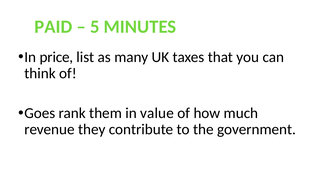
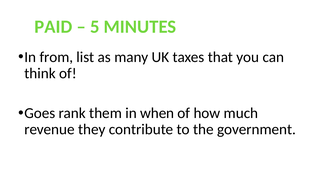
price: price -> from (56, 57)
value: value -> when (157, 113)
